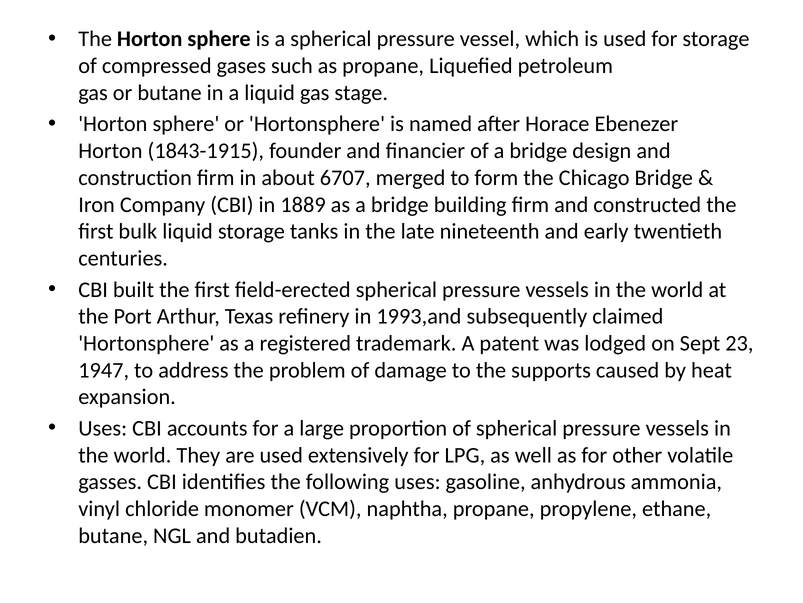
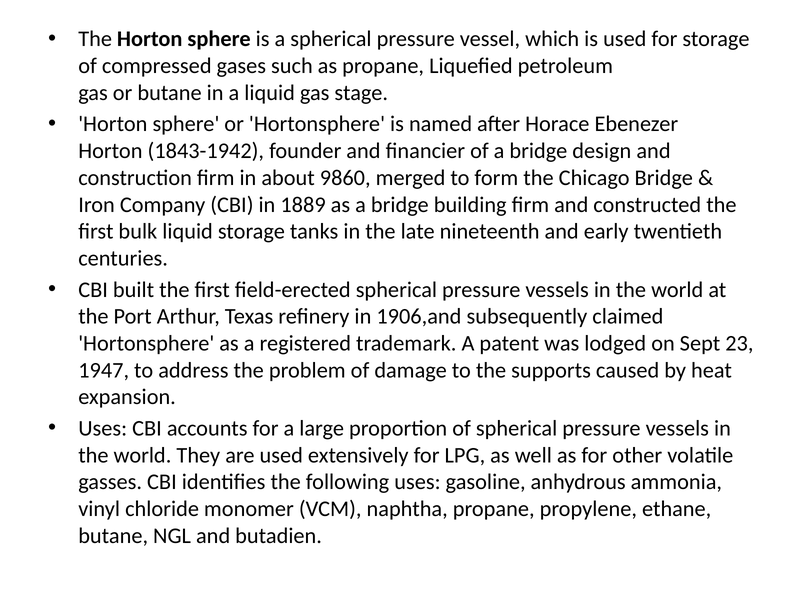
1843-1915: 1843-1915 -> 1843-1942 (206, 151)
6707: 6707 -> 9860 (345, 178)
1993,and: 1993,and -> 1906,and (419, 316)
